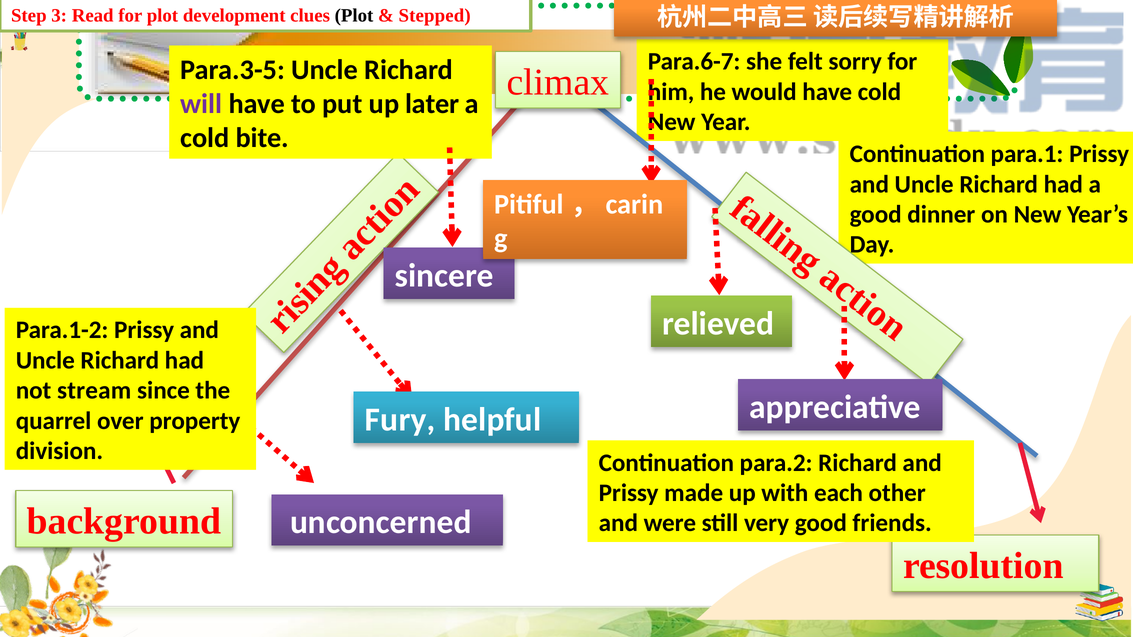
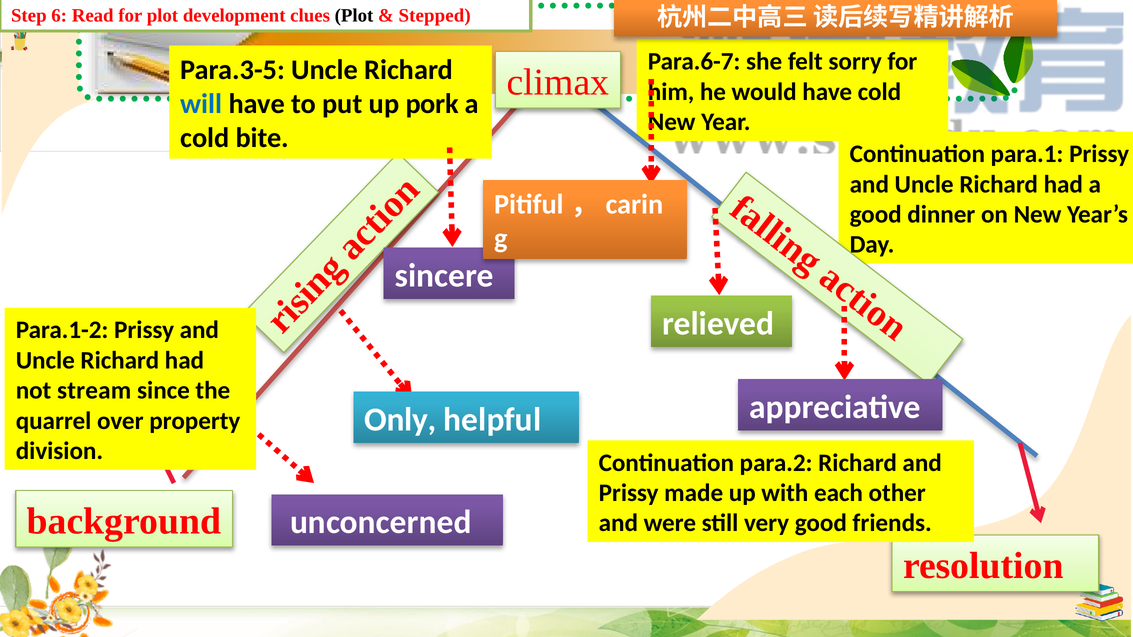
3: 3 -> 6 (59, 16)
will colour: purple -> blue (201, 104)
later: later -> pork (432, 104)
Fury: Fury -> Only (400, 420)
